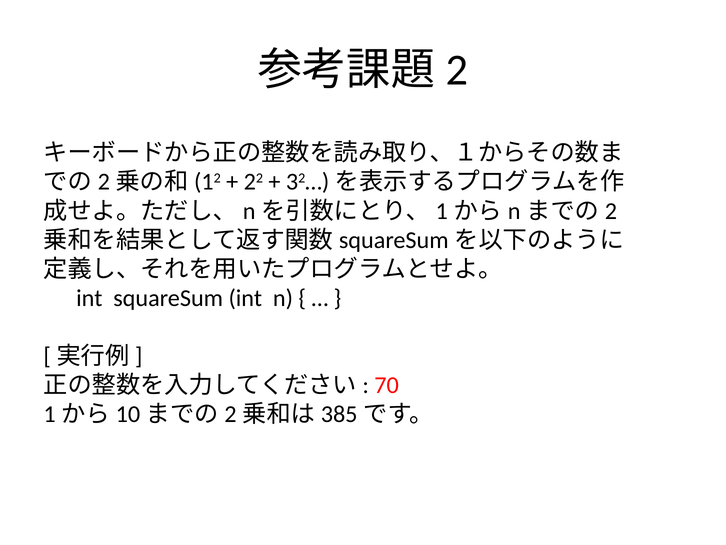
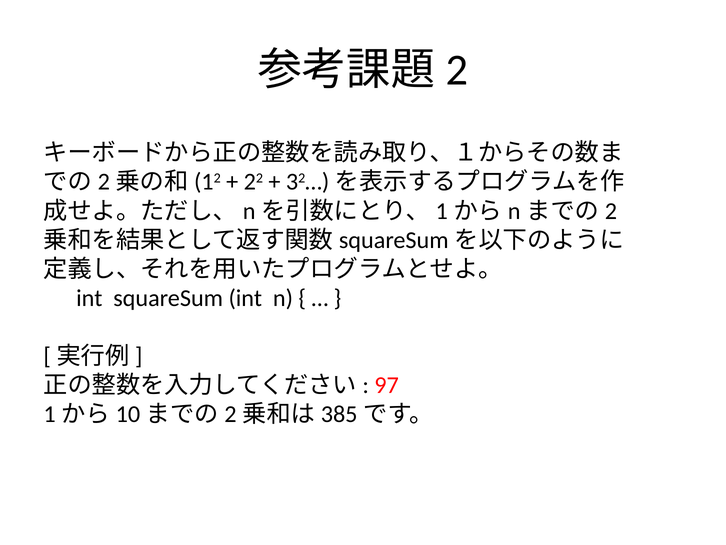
70: 70 -> 97 (387, 385)
